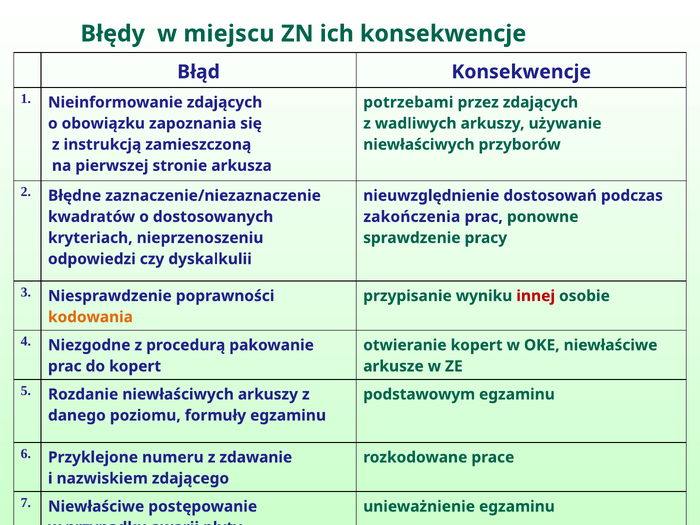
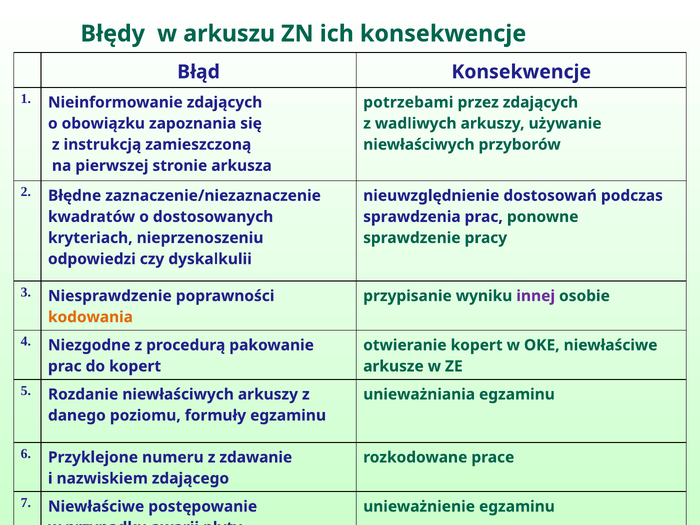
miejscu: miejscu -> arkuszu (229, 34)
zakończenia: zakończenia -> sprawdzenia (412, 217)
innej colour: red -> purple (536, 296)
podstawowym: podstawowym -> unieważniania (419, 394)
